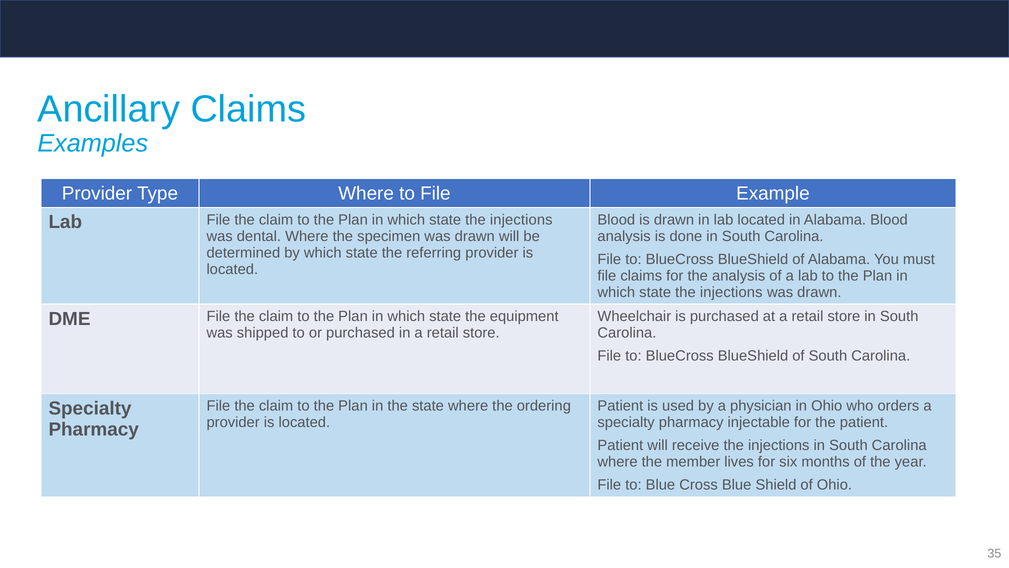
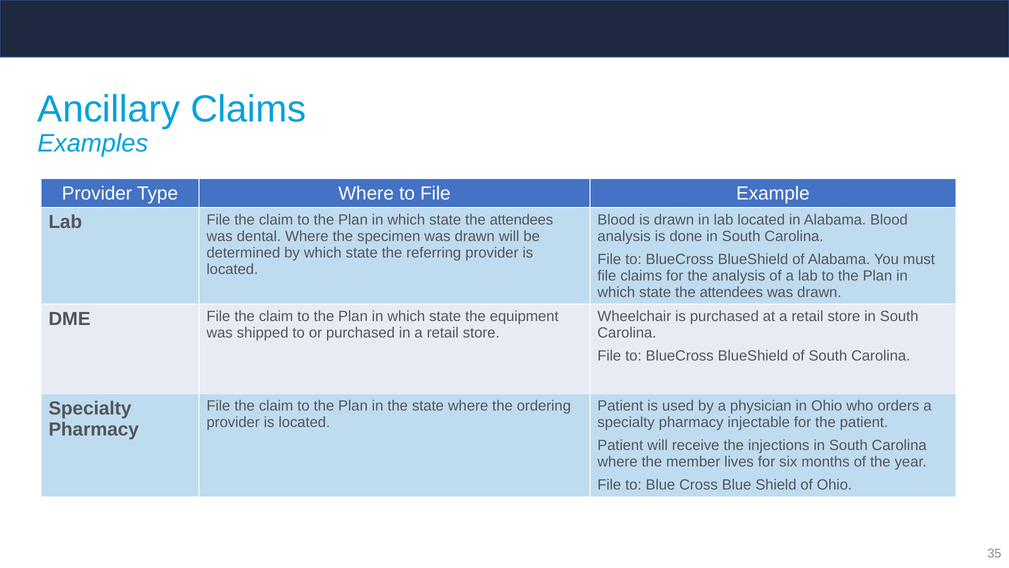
injections: injections -> attendees (521, 220)
injections: injections -> attendees (731, 292)
